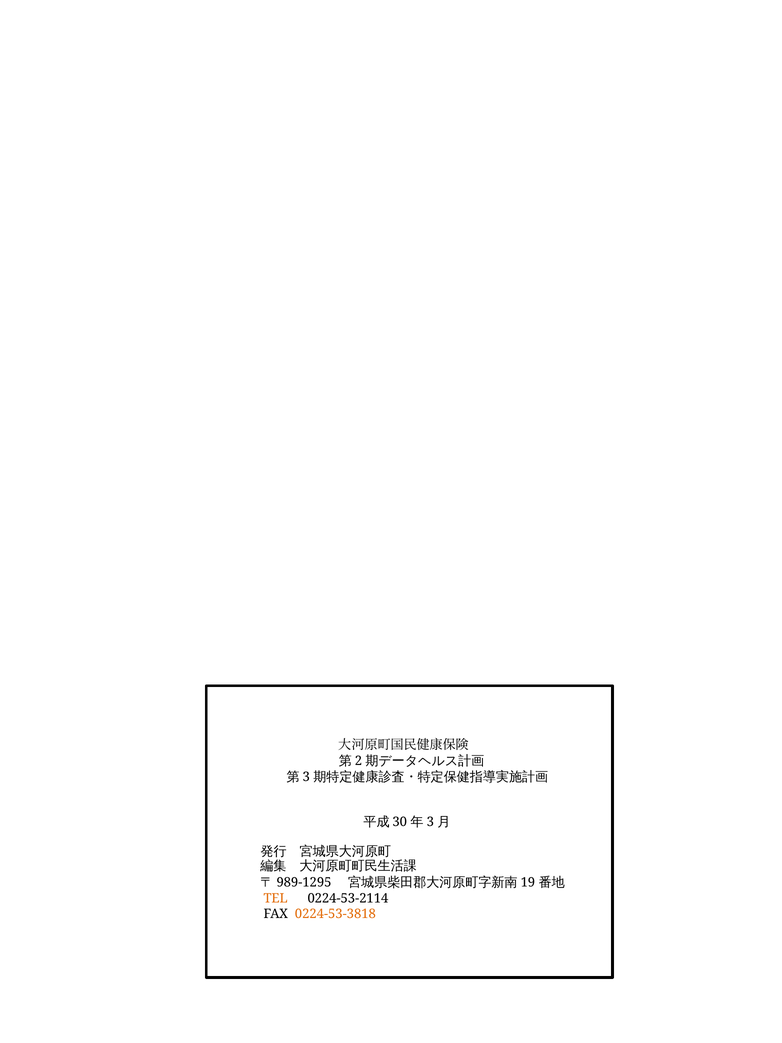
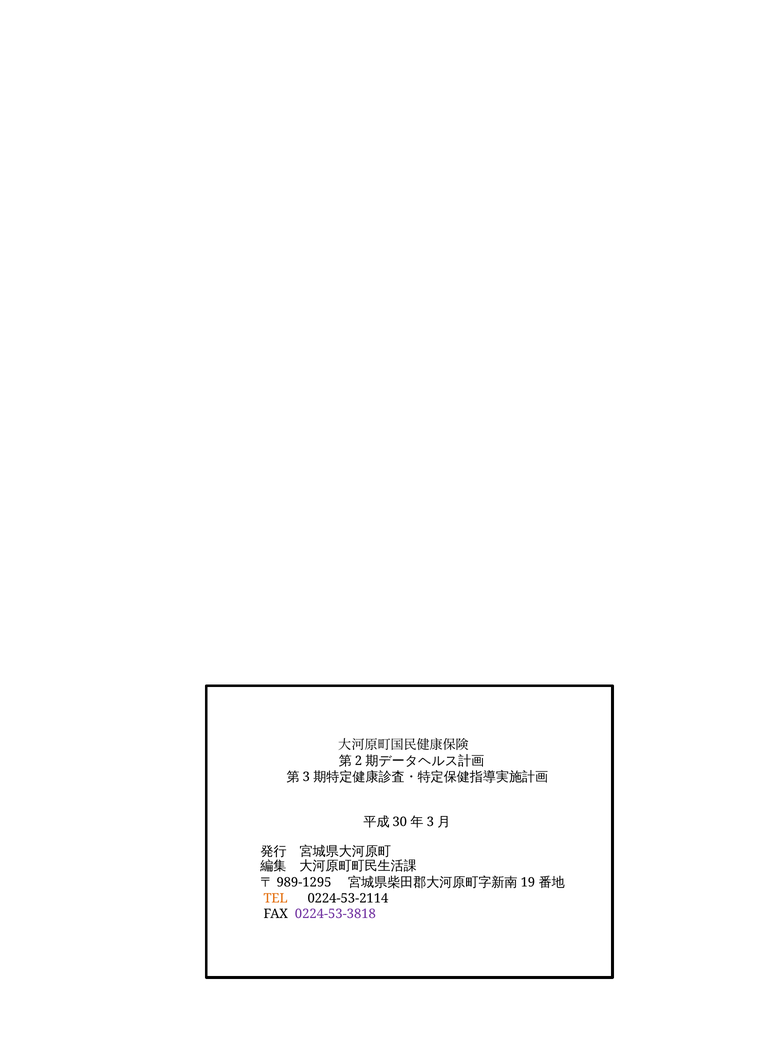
0224-53-3818 colour: orange -> purple (335, 914)
